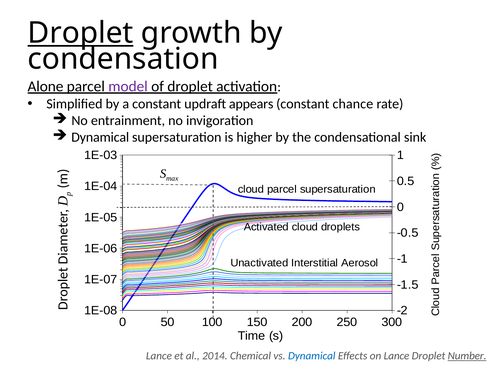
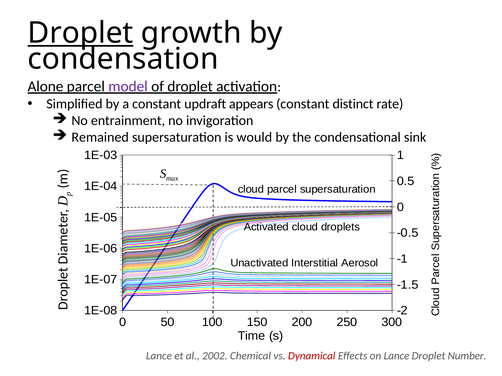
chance: chance -> distinct (353, 104)
Dynamical: Dynamical -> Remained (100, 138)
higher: higher -> would (254, 138)
2014: 2014 -> 2002 (215, 356)
Dynamical colour: blue -> red (312, 356)
Number underline: present -> none (467, 356)
